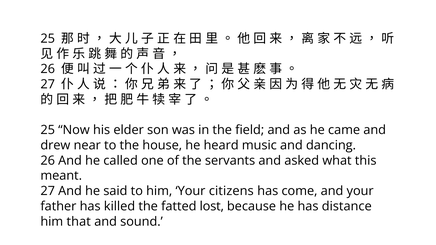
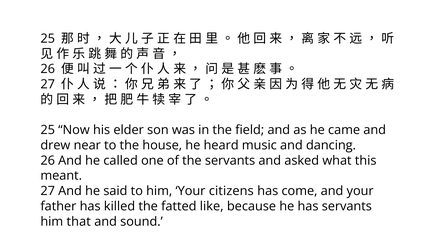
lost: lost -> like (212, 207)
has distance: distance -> servants (347, 207)
